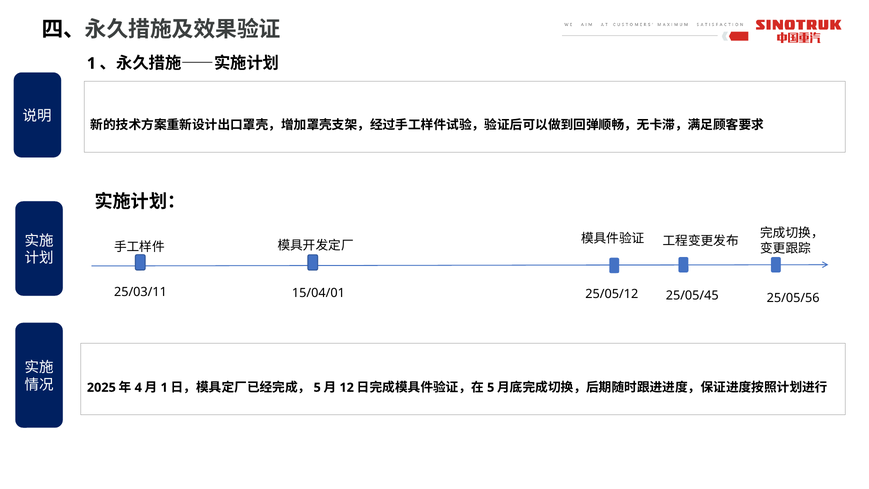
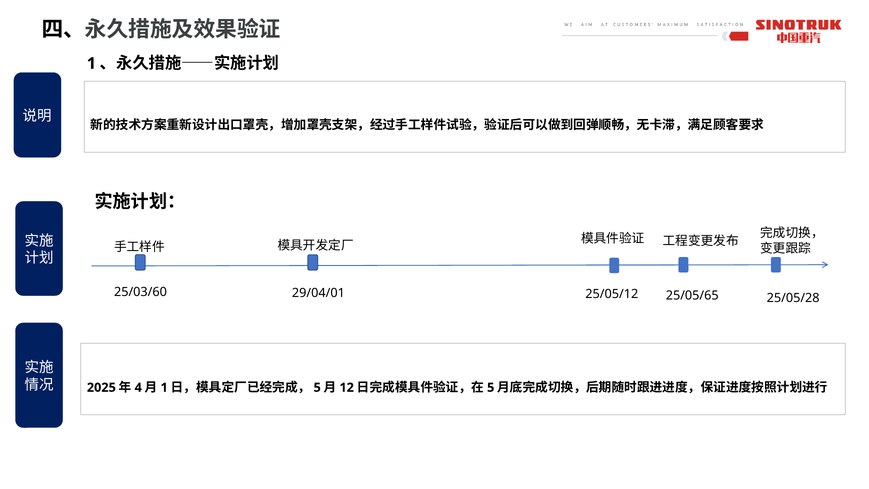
25/03/11: 25/03/11 -> 25/03/60 (140, 292)
15/04/01: 15/04/01 -> 29/04/01 (318, 293)
25/05/45: 25/05/45 -> 25/05/65 (692, 295)
25/05/56: 25/05/56 -> 25/05/28 (793, 298)
